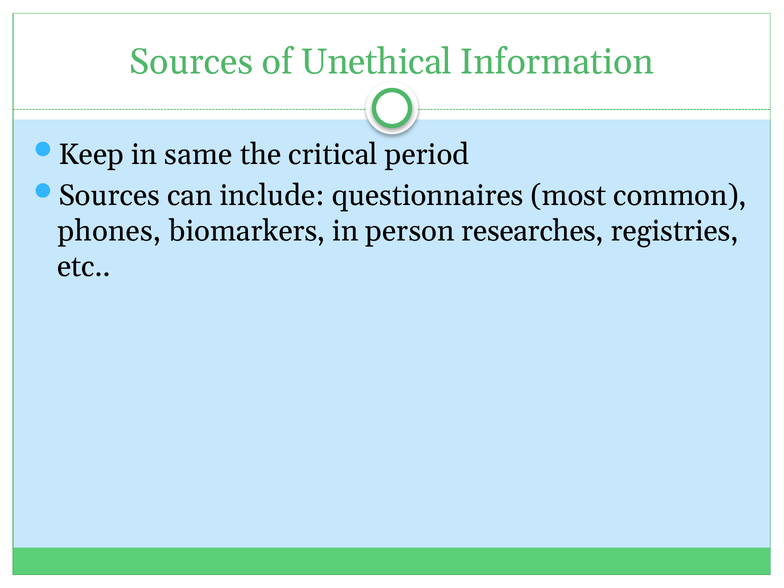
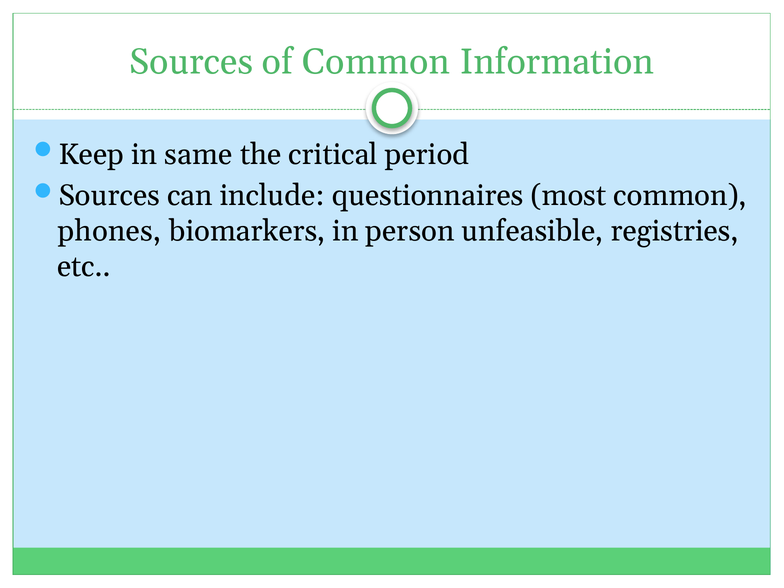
of Unethical: Unethical -> Common (376, 62)
researches: researches -> unfeasible (532, 231)
